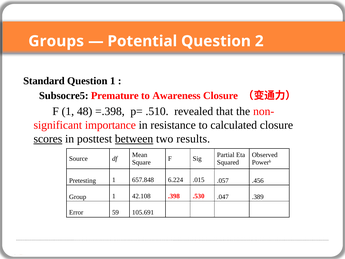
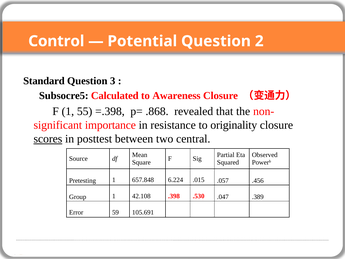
Groups: Groups -> Control (56, 41)
Question 1: 1 -> 3 (113, 81)
Premature: Premature -> Calculated (115, 96)
48: 48 -> 55 (85, 111)
.510: .510 -> .868 (157, 111)
calculated: calculated -> originality (234, 125)
between underline: present -> none (134, 139)
results: results -> central (193, 139)
